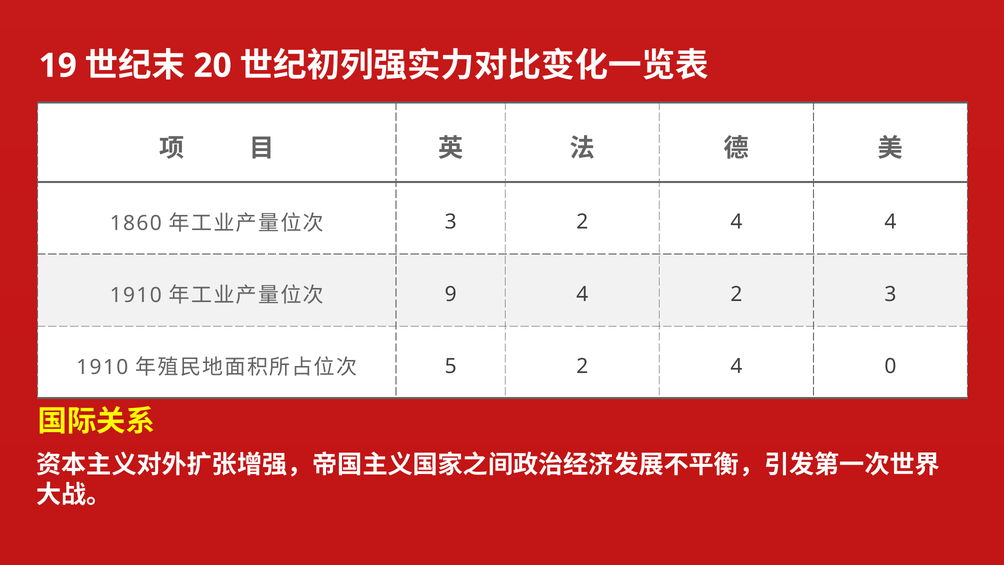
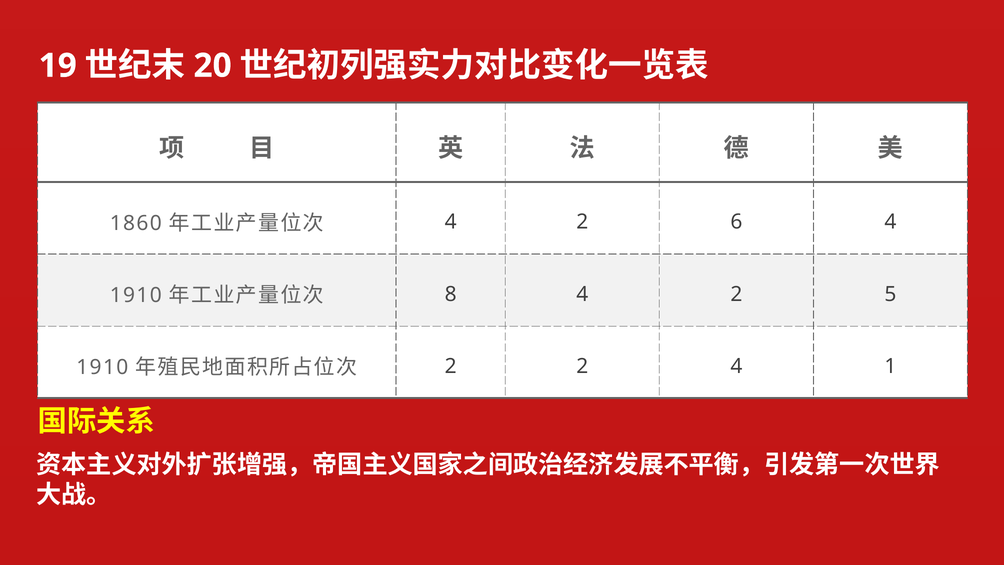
3: 3 -> 4 (451, 222)
4: 4 -> 6 (736, 222)
9: 9 -> 8 (451, 294)
2 3: 3 -> 5 (890, 294)
5: 5 -> 2 (451, 366)
0: 0 -> 1 (890, 366)
